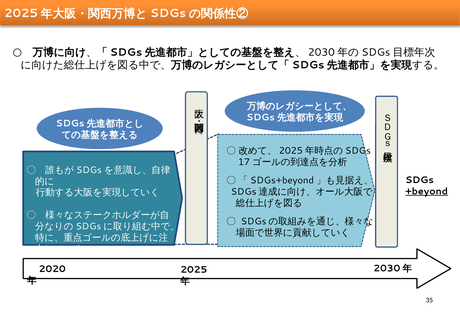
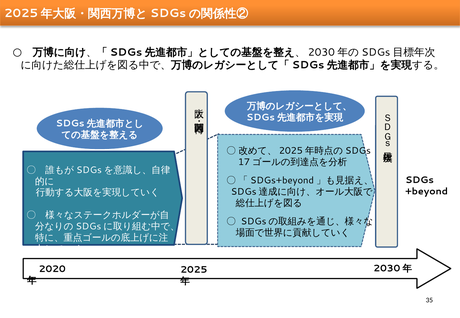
+beyond underline: present -> none (427, 192)
